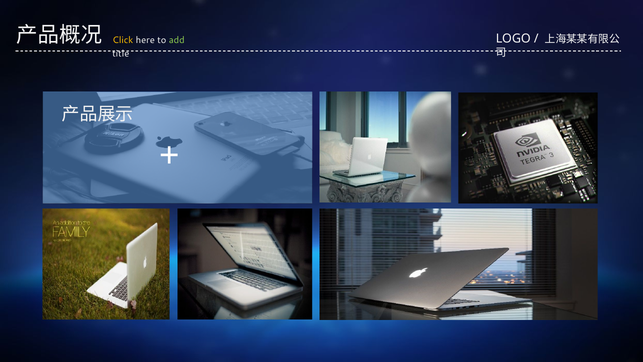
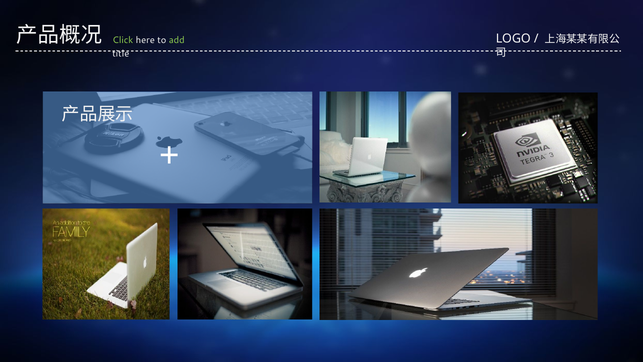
Click colour: yellow -> light green (123, 40)
